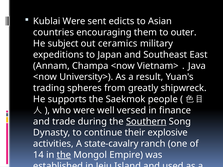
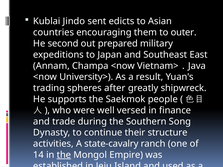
Kublai Were: Were -> Jindo (74, 21)
subject: subject -> second (63, 44)
ceramics: ceramics -> prepared (118, 44)
from: from -> after (115, 88)
Southern underline: present -> none (146, 122)
explosive: explosive -> structure (168, 133)
